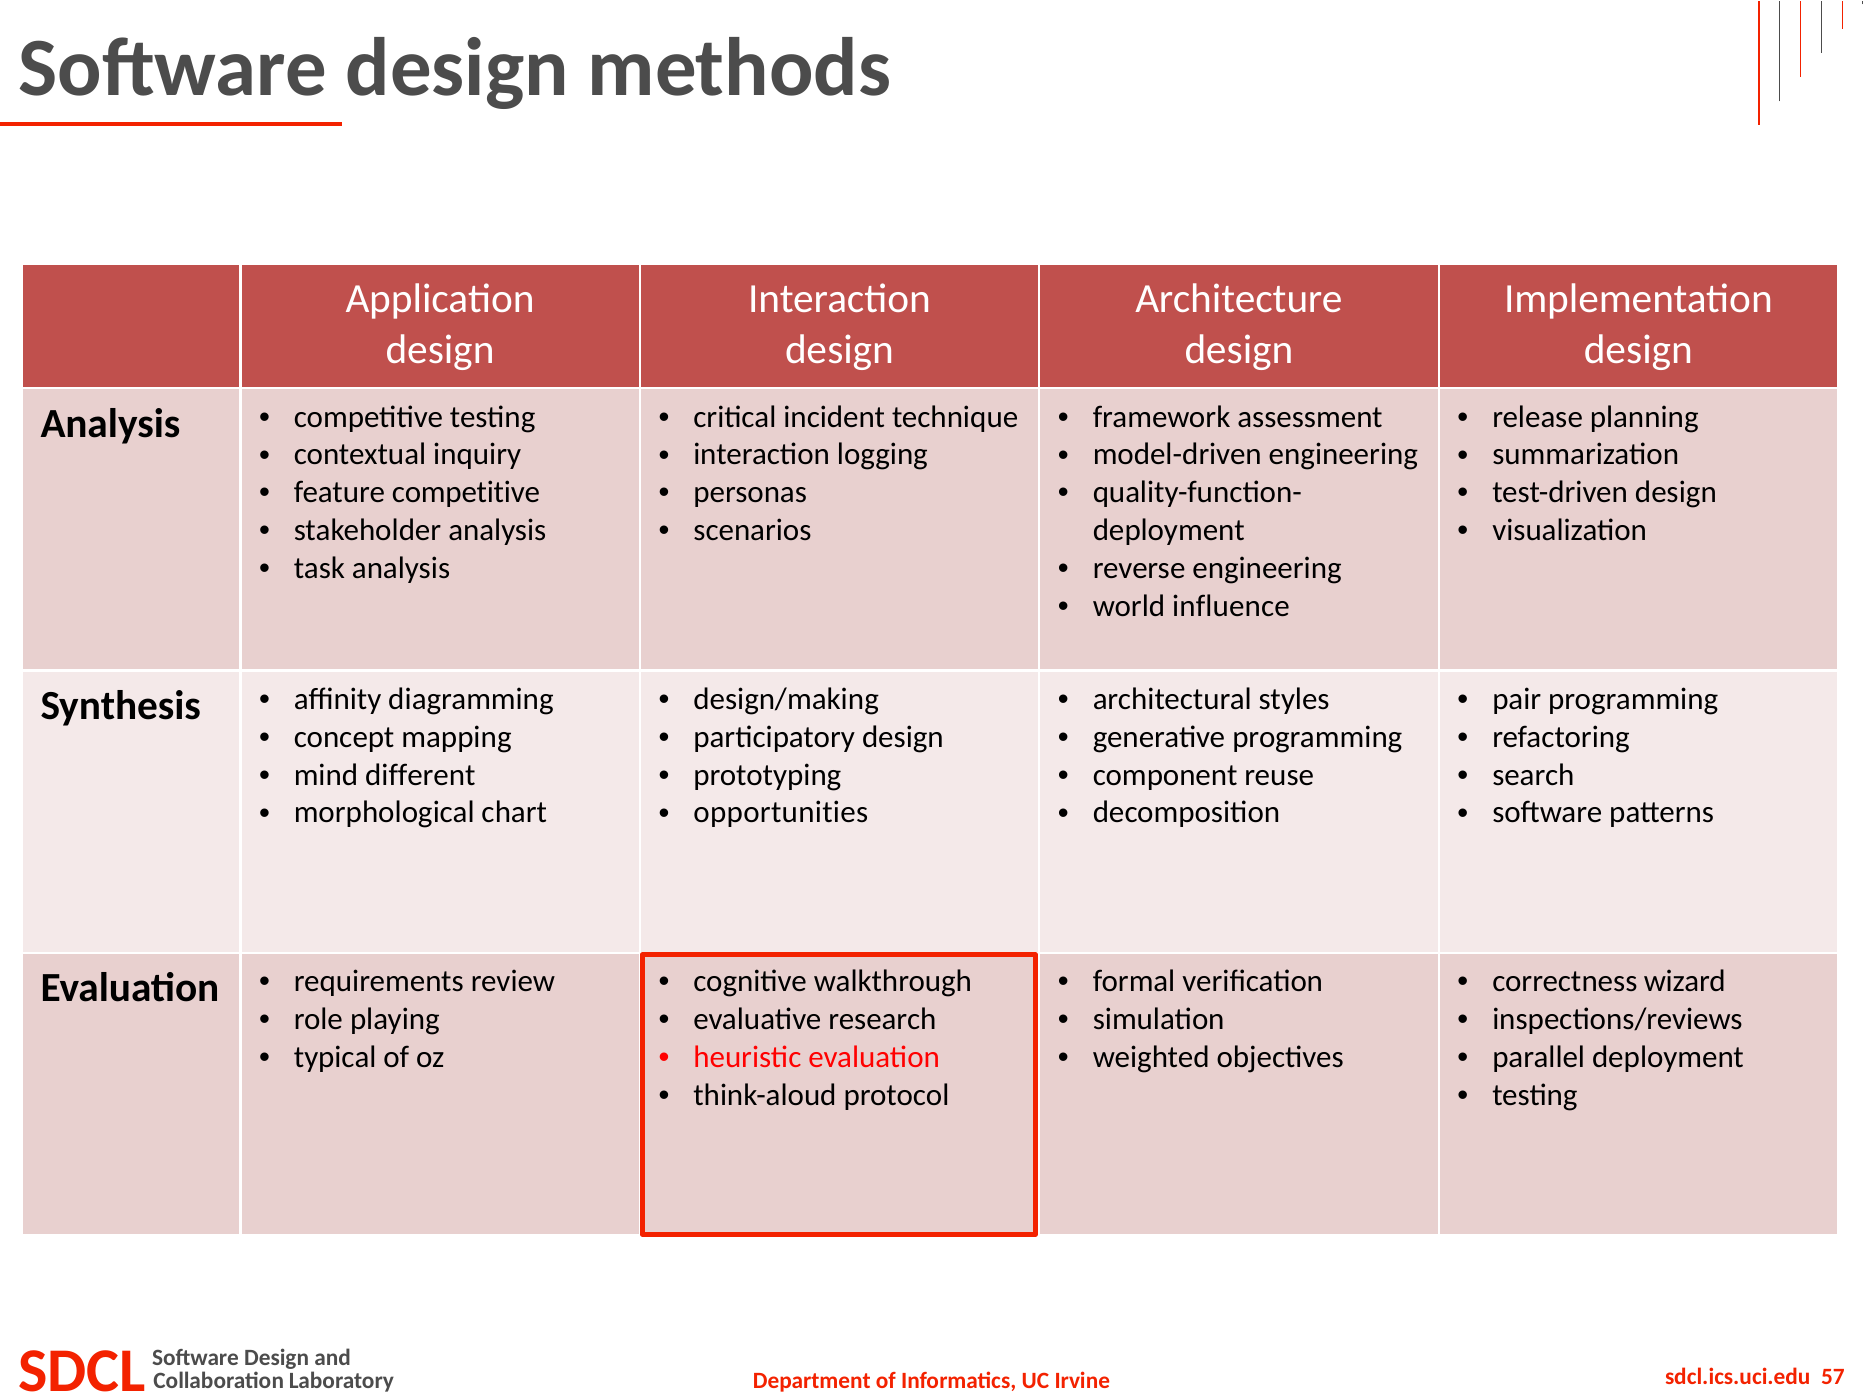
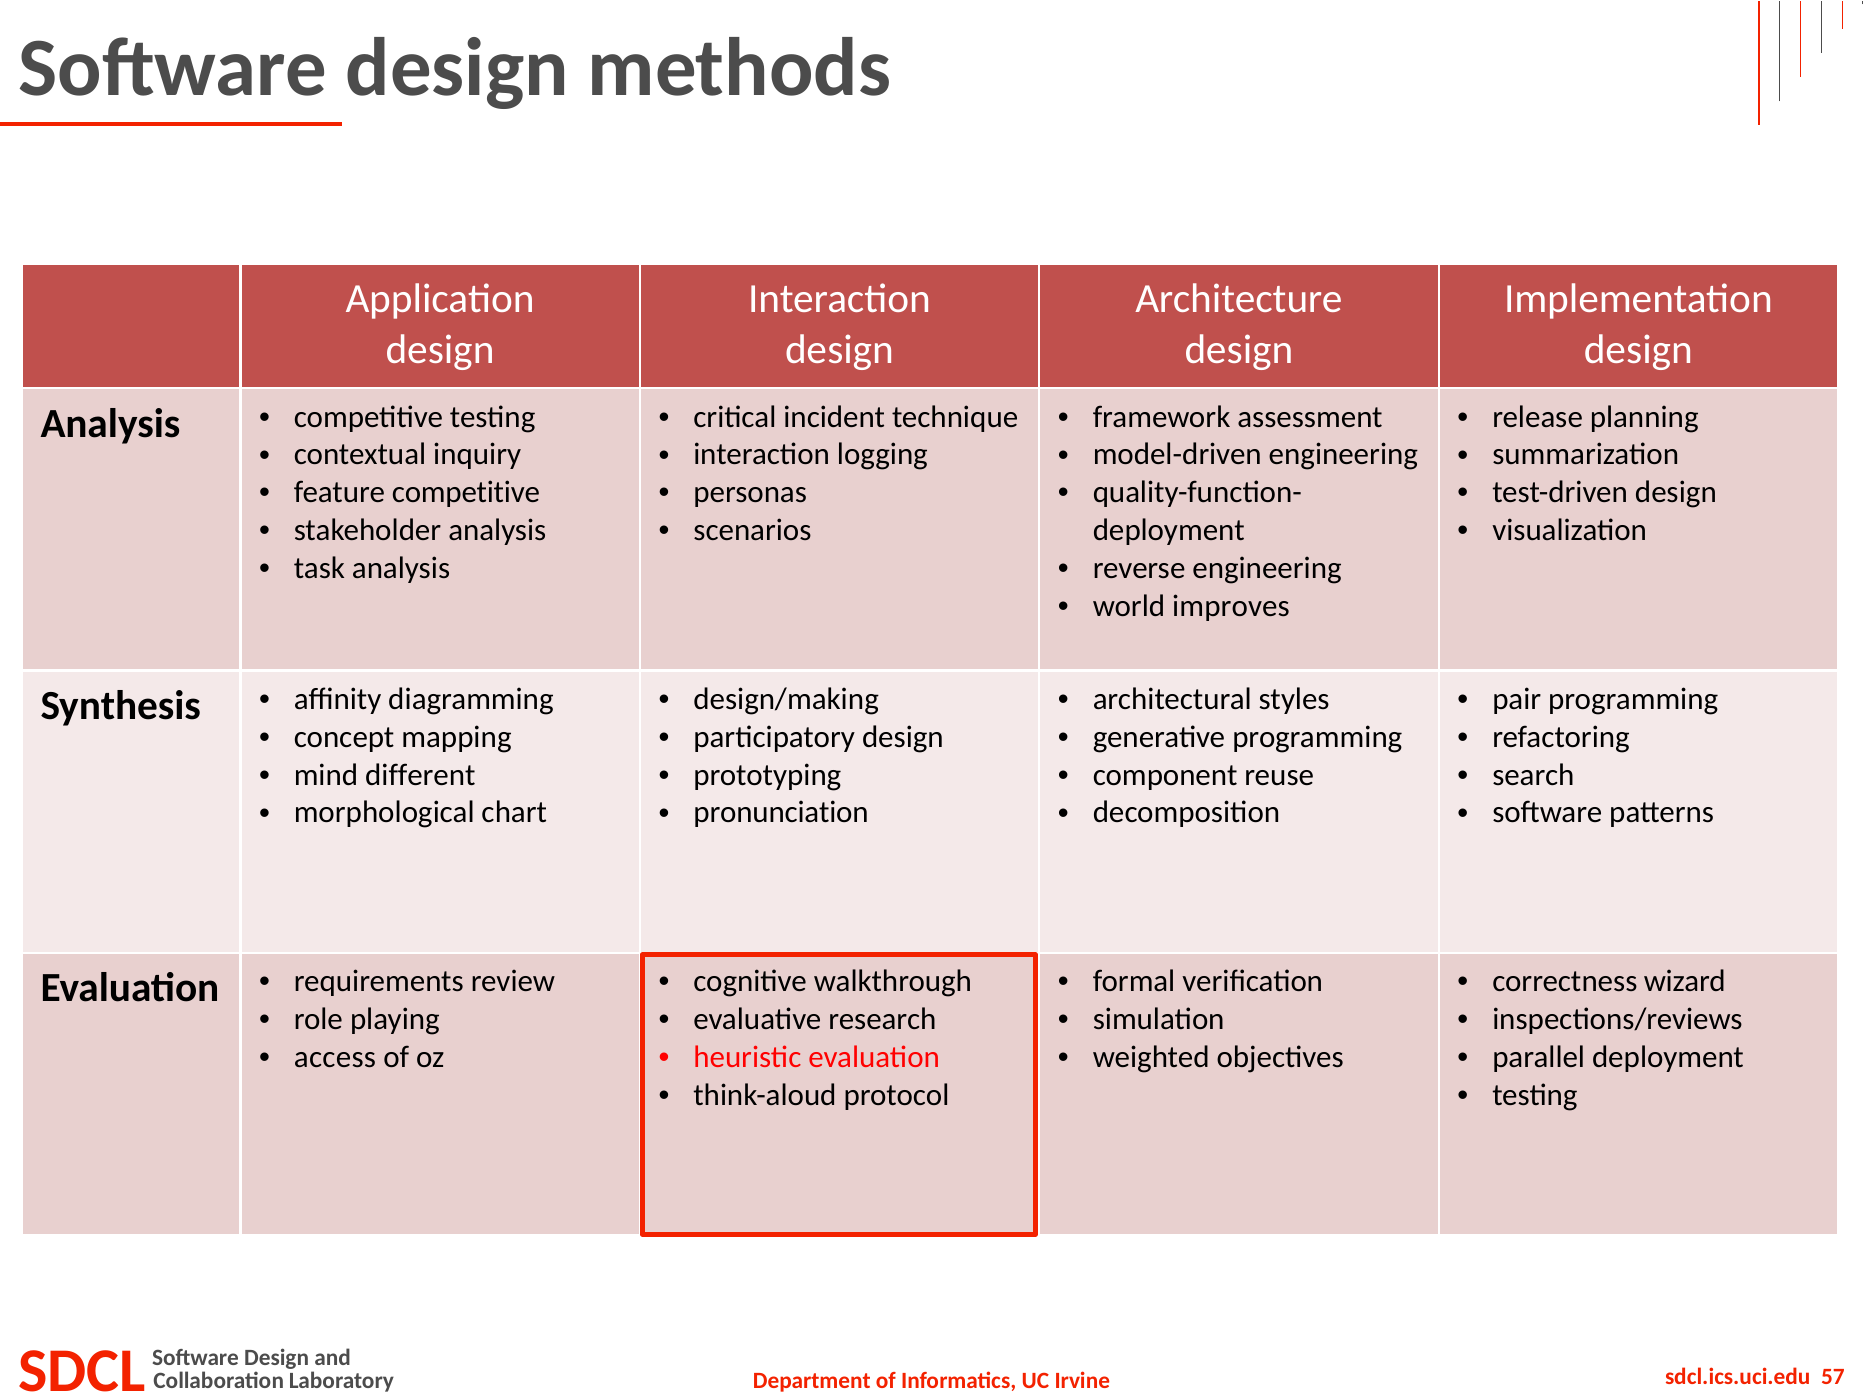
influence: influence -> improves (1231, 606)
opportunities: opportunities -> pronunciation (781, 812)
typical: typical -> access (335, 1057)
